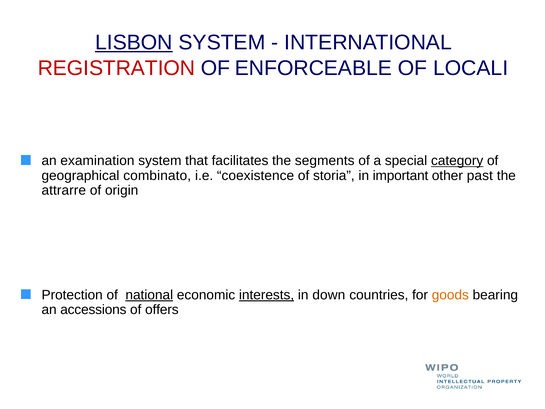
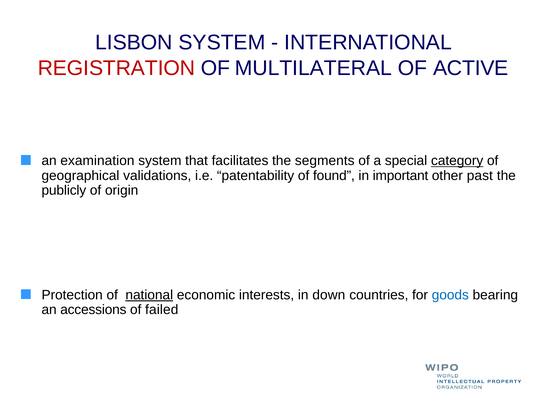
LISBON underline: present -> none (134, 43)
ENFORCEABLE: ENFORCEABLE -> MULTILATERAL (313, 68)
LOCALI: LOCALI -> ACTIVE (471, 68)
combinato: combinato -> validations (157, 175)
coexistence: coexistence -> patentability (256, 175)
storia: storia -> found (334, 175)
attrarre: attrarre -> publicly (64, 190)
interests underline: present -> none (267, 295)
goods colour: orange -> blue (450, 295)
offers: offers -> failed (162, 309)
